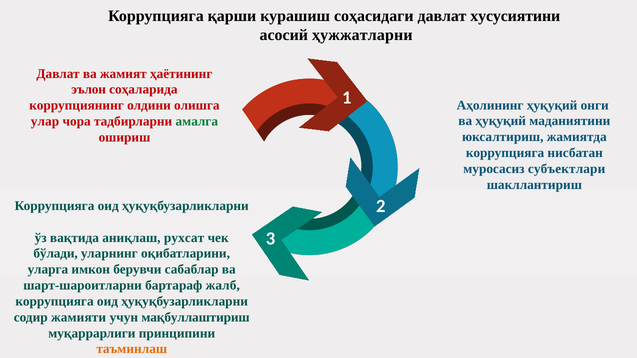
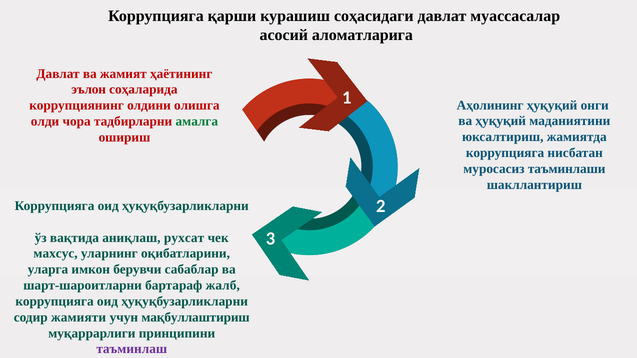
хусусиятини: хусусиятини -> муассасалар (515, 16)
ҳужжатларни: ҳужжатларни -> аломатларига (362, 35)
улар: улар -> олди (45, 122)
субъектлари: субъектлари -> таъминлаши (567, 169)
бўлади: бўлади -> махсус (56, 254)
таъминлаш colour: orange -> purple (132, 349)
